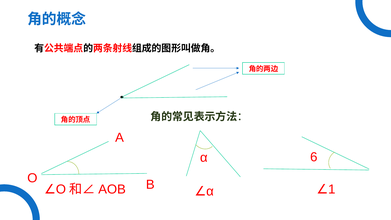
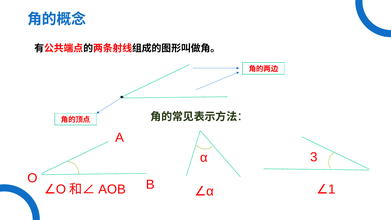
6: 6 -> 3 (314, 157)
